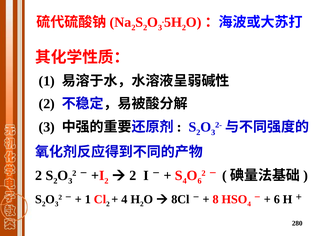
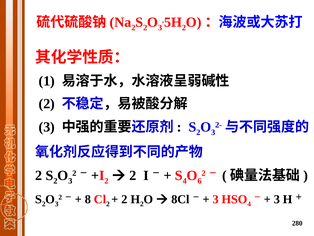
1: 1 -> 8 (88, 199)
4: 4 -> 2 (125, 199)
8: 8 -> 3 (216, 199)
6: 6 -> 3 (277, 199)
